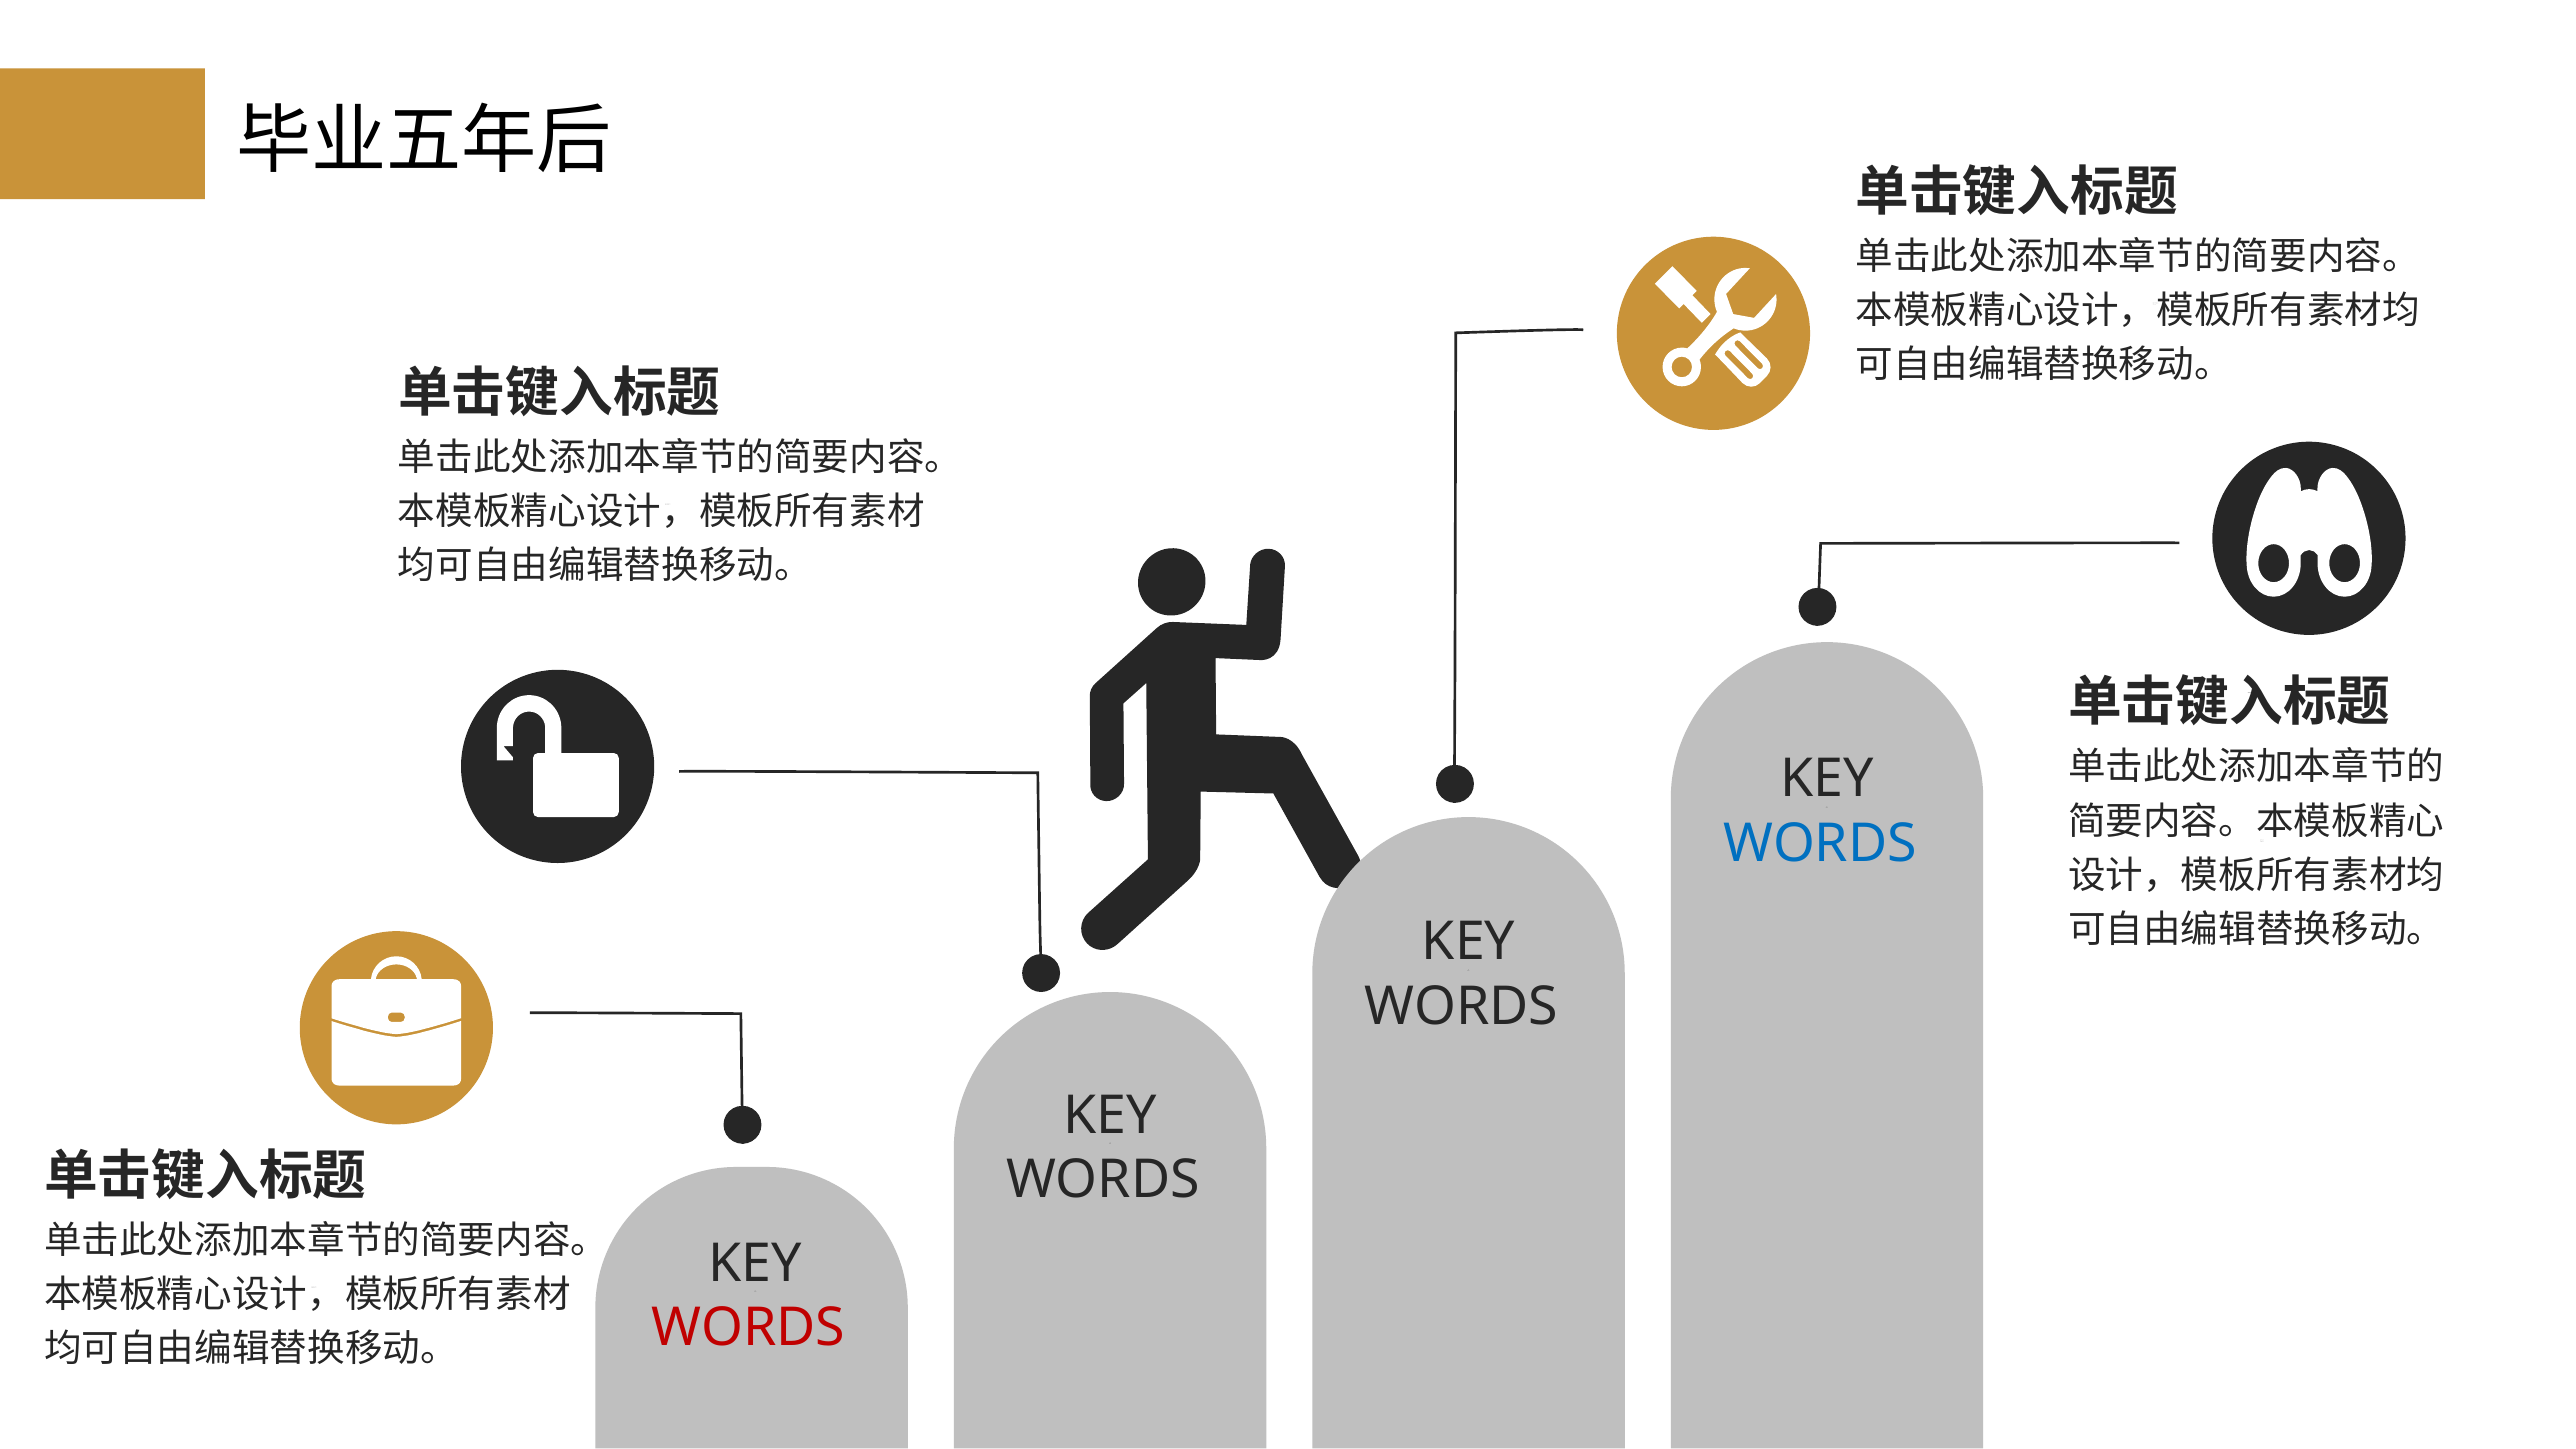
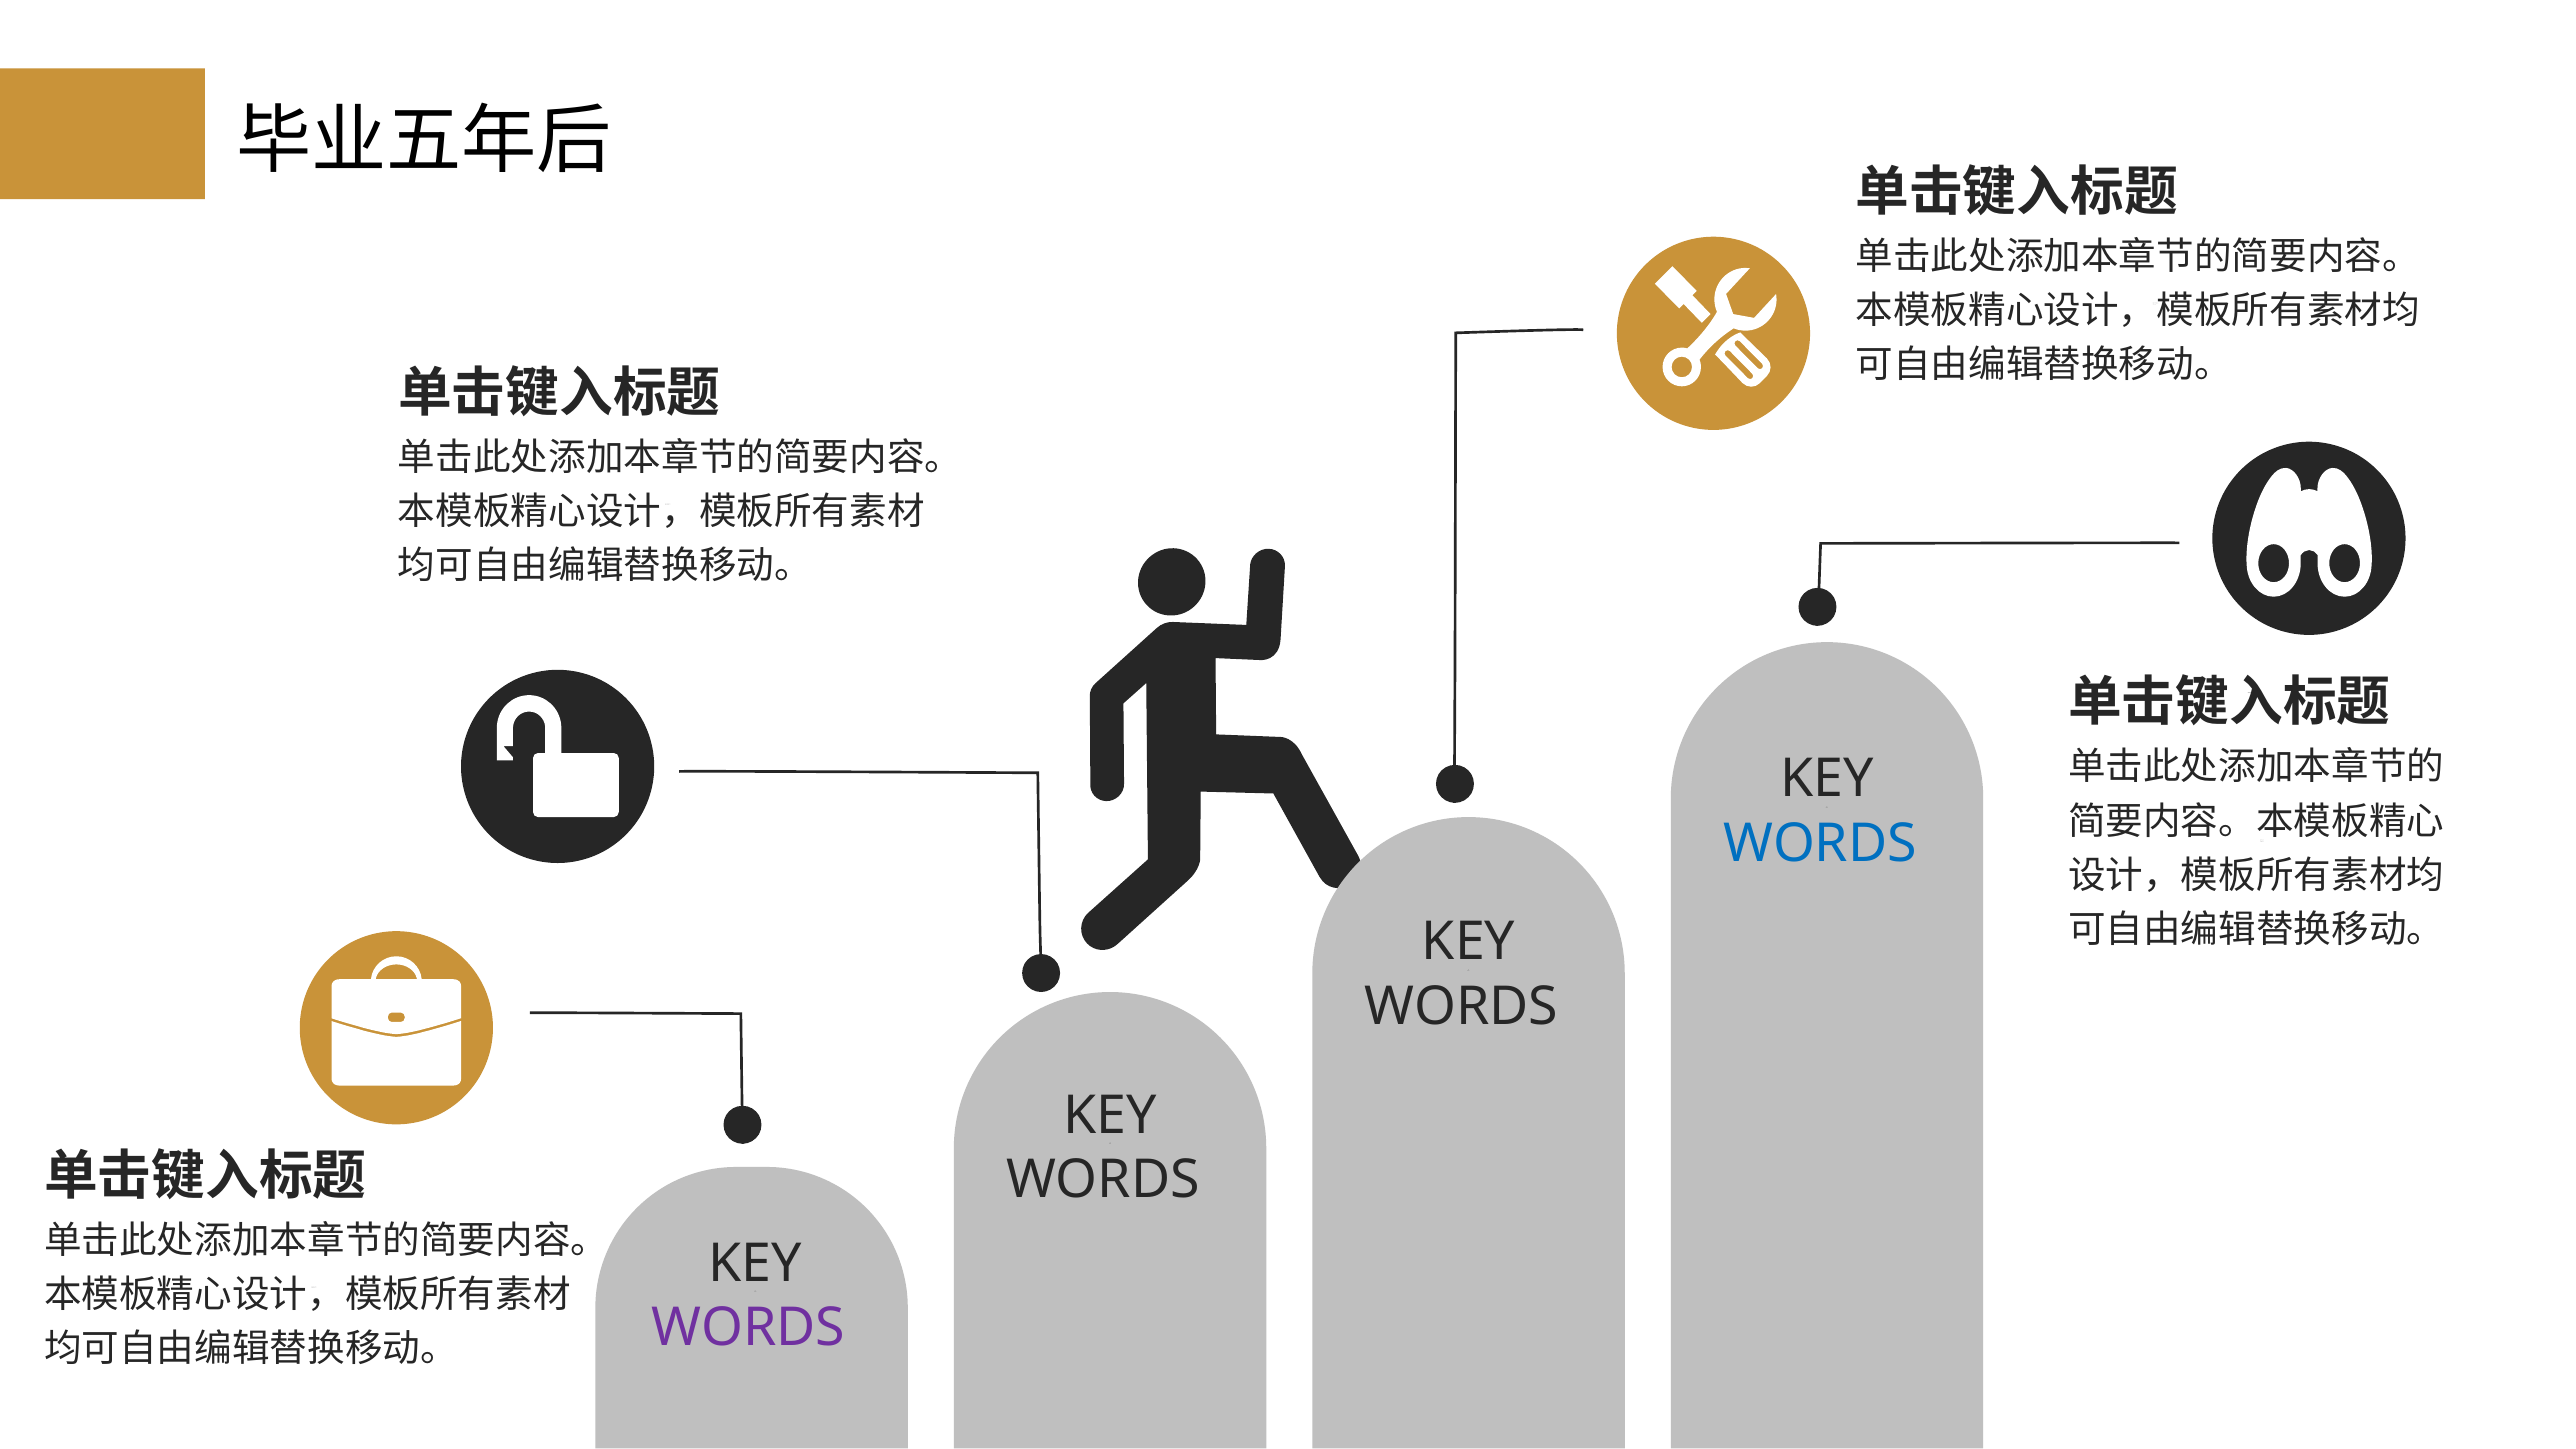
WORDS colour: red -> purple (749, 1328)
